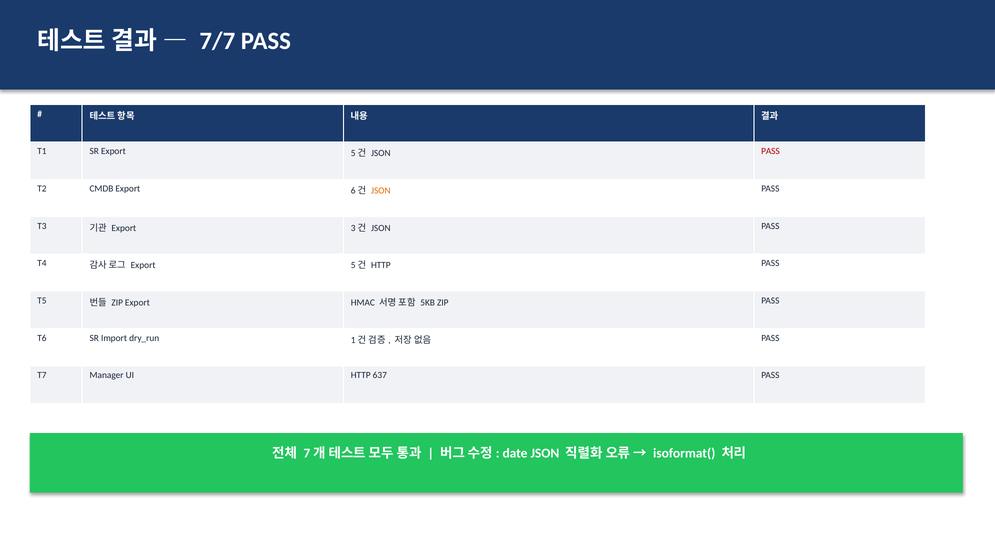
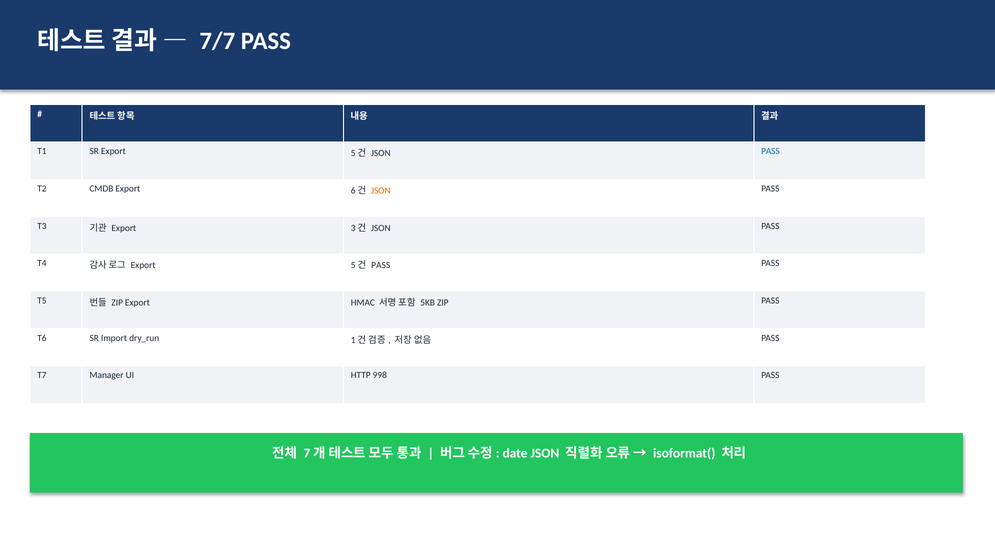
PASS colour: red -> blue (770, 151)
HTTP: HTTP -> PASS (381, 265)
637: 637 -> 998 (380, 375)
